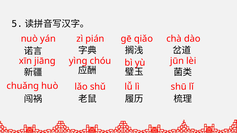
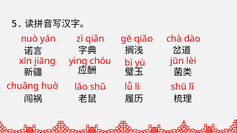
pián: pián -> qiǎn (95, 39)
